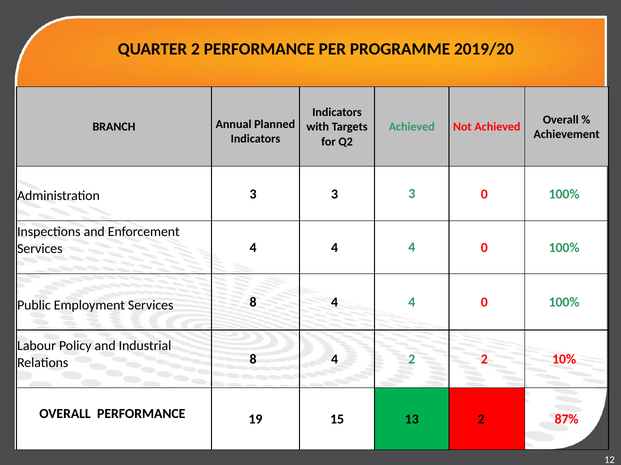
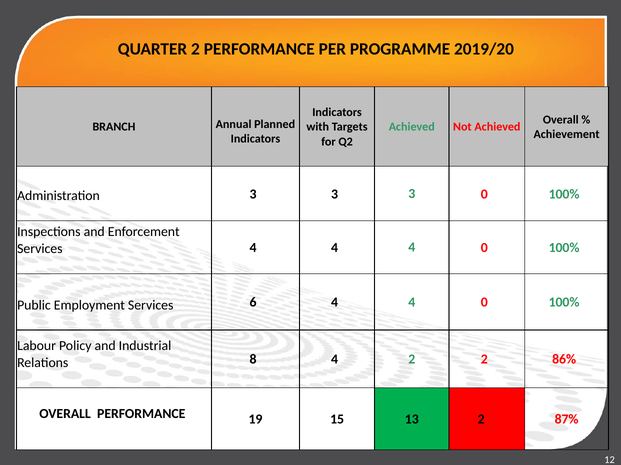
Services 8: 8 -> 6 (253, 303)
10%: 10% -> 86% (564, 360)
